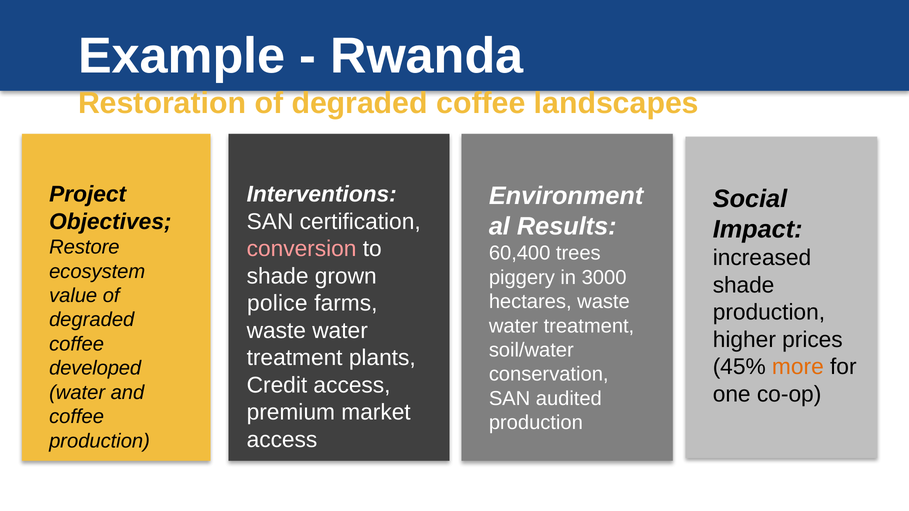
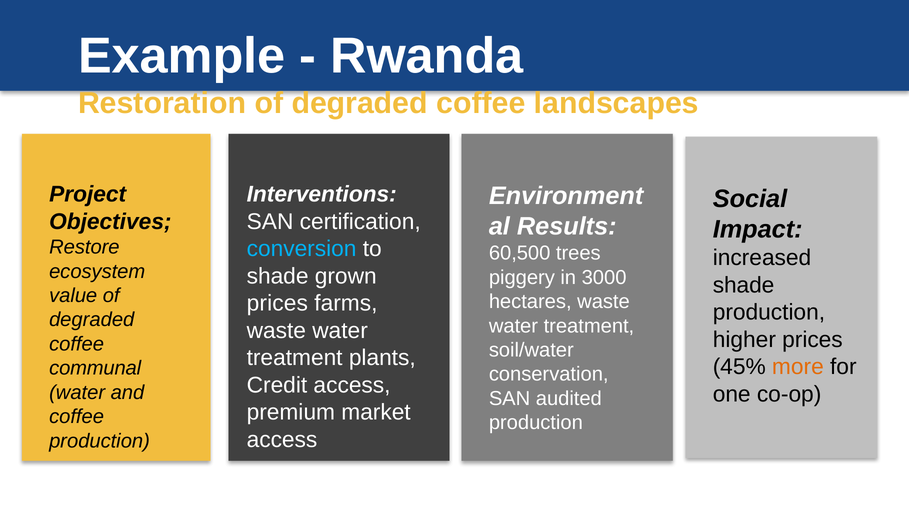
conversion colour: pink -> light blue (302, 249)
60,400: 60,400 -> 60,500 (520, 253)
police: police -> prices (277, 304)
developed: developed -> communal (95, 368)
